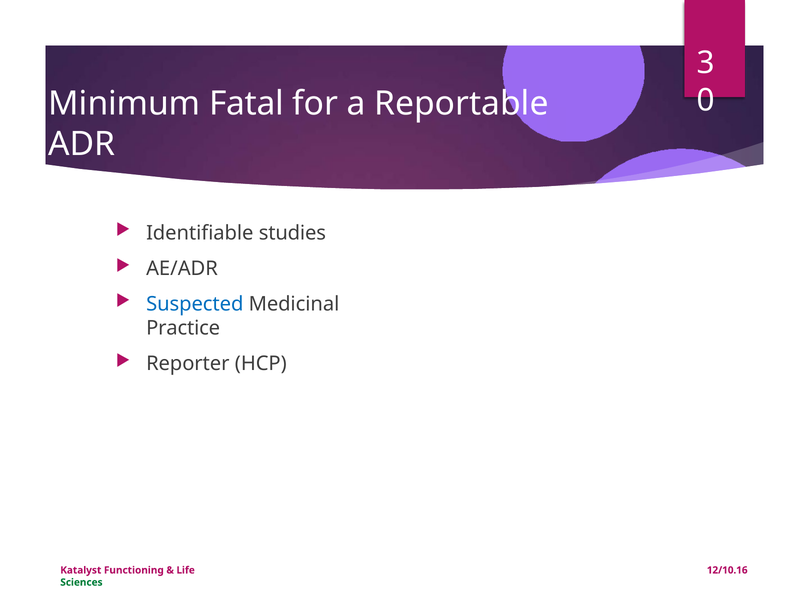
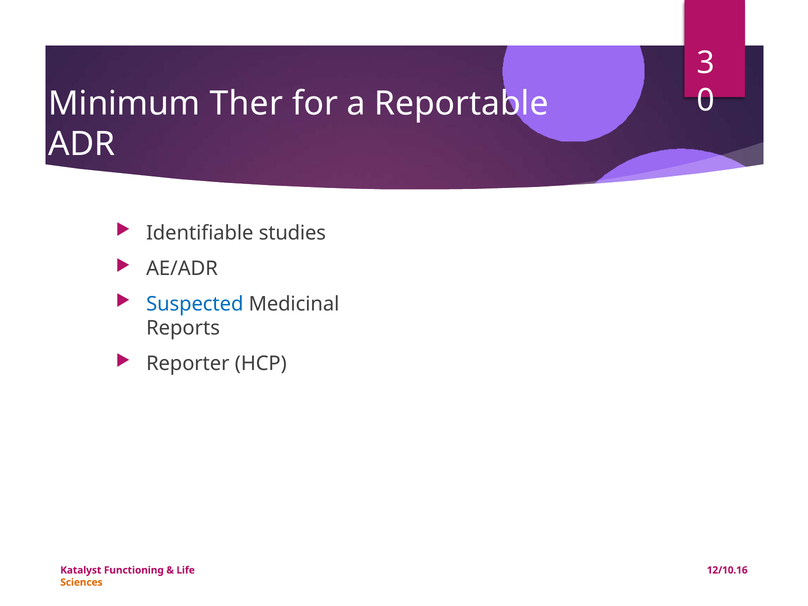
Fatal: Fatal -> Ther (246, 104)
Practice: Practice -> Reports (183, 328)
Sciences colour: green -> orange (81, 582)
